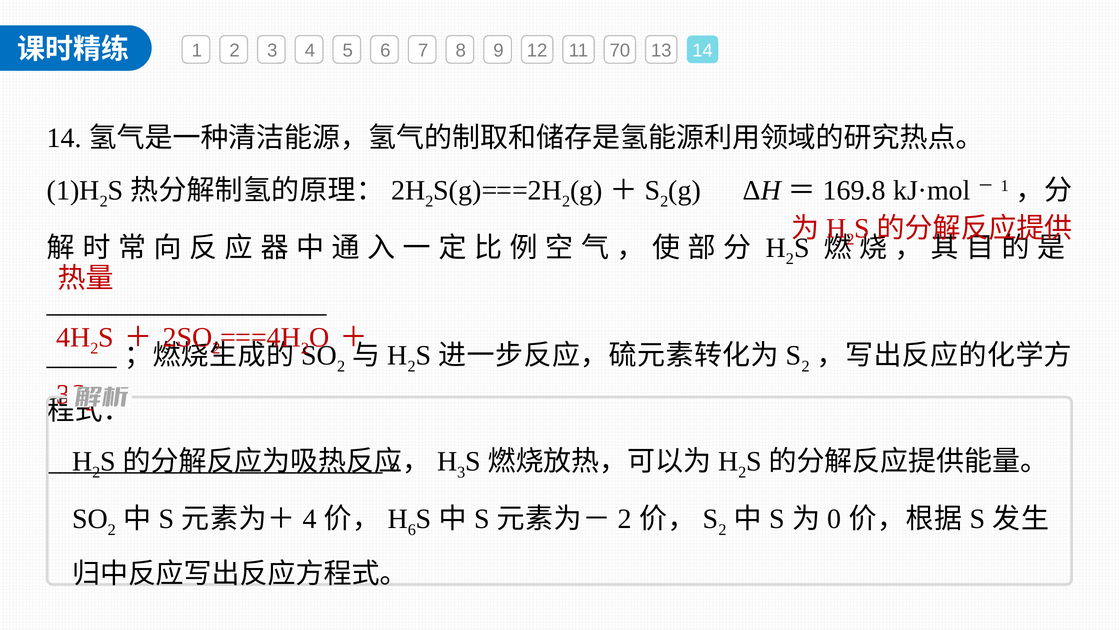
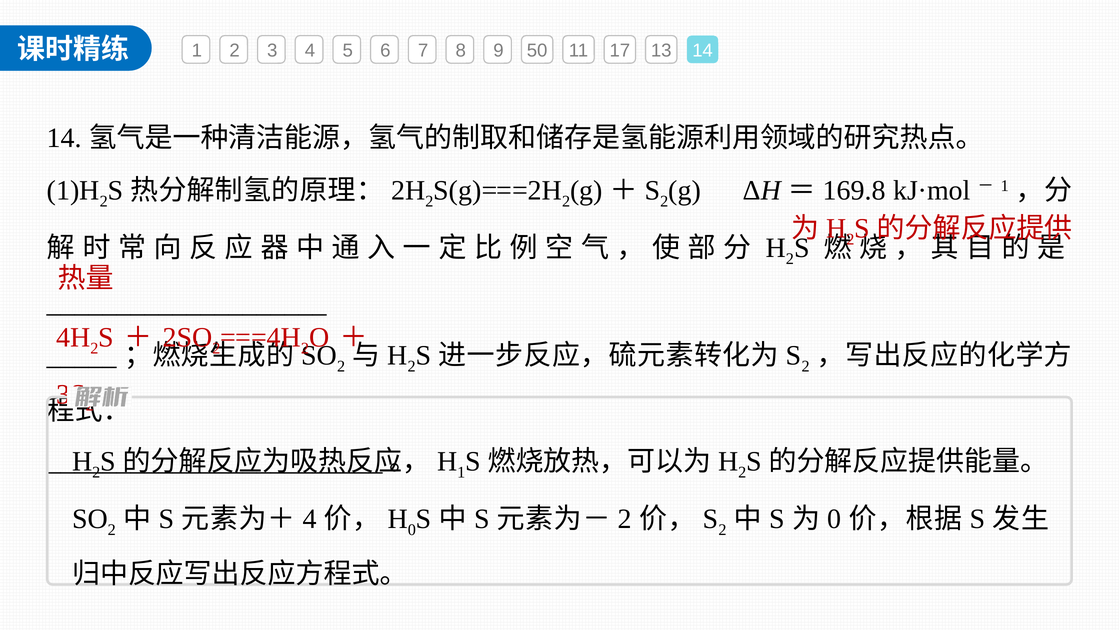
12: 12 -> 50 (537, 51)
70: 70 -> 17 (620, 51)
3: 3 -> 1 (461, 472)
6: 6 -> 0 (412, 530)
